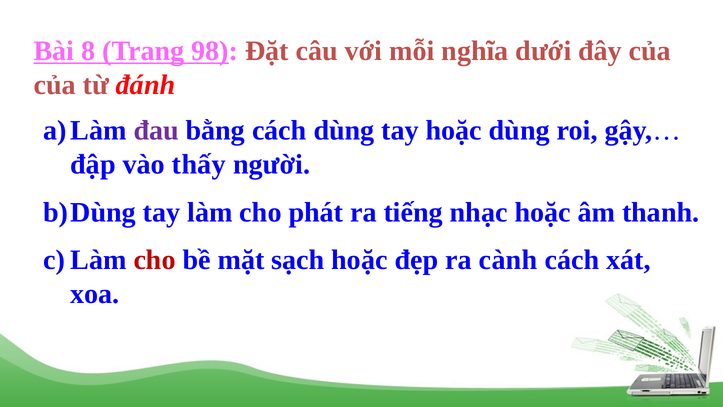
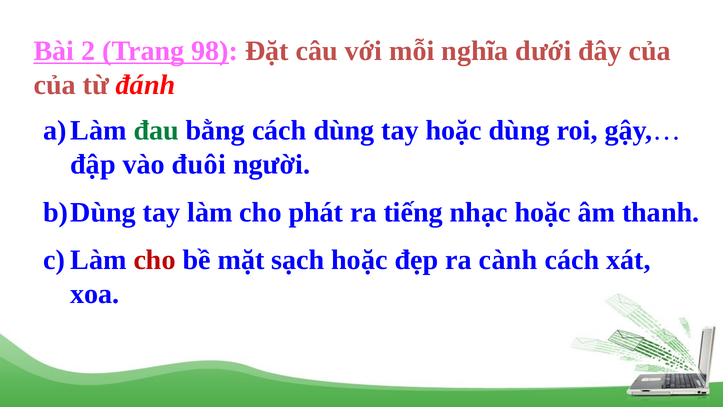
8: 8 -> 2 (88, 51)
đau colour: purple -> green (156, 131)
thấy: thấy -> đuôi (199, 164)
